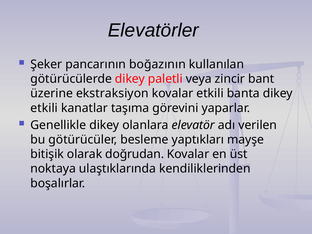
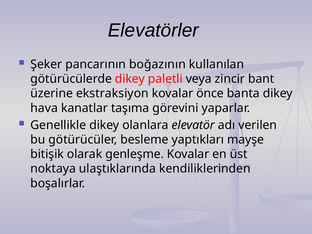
kovalar etkili: etkili -> önce (210, 93)
etkili: etkili -> hava (44, 108)
doğrudan: doğrudan -> genleşme (135, 154)
